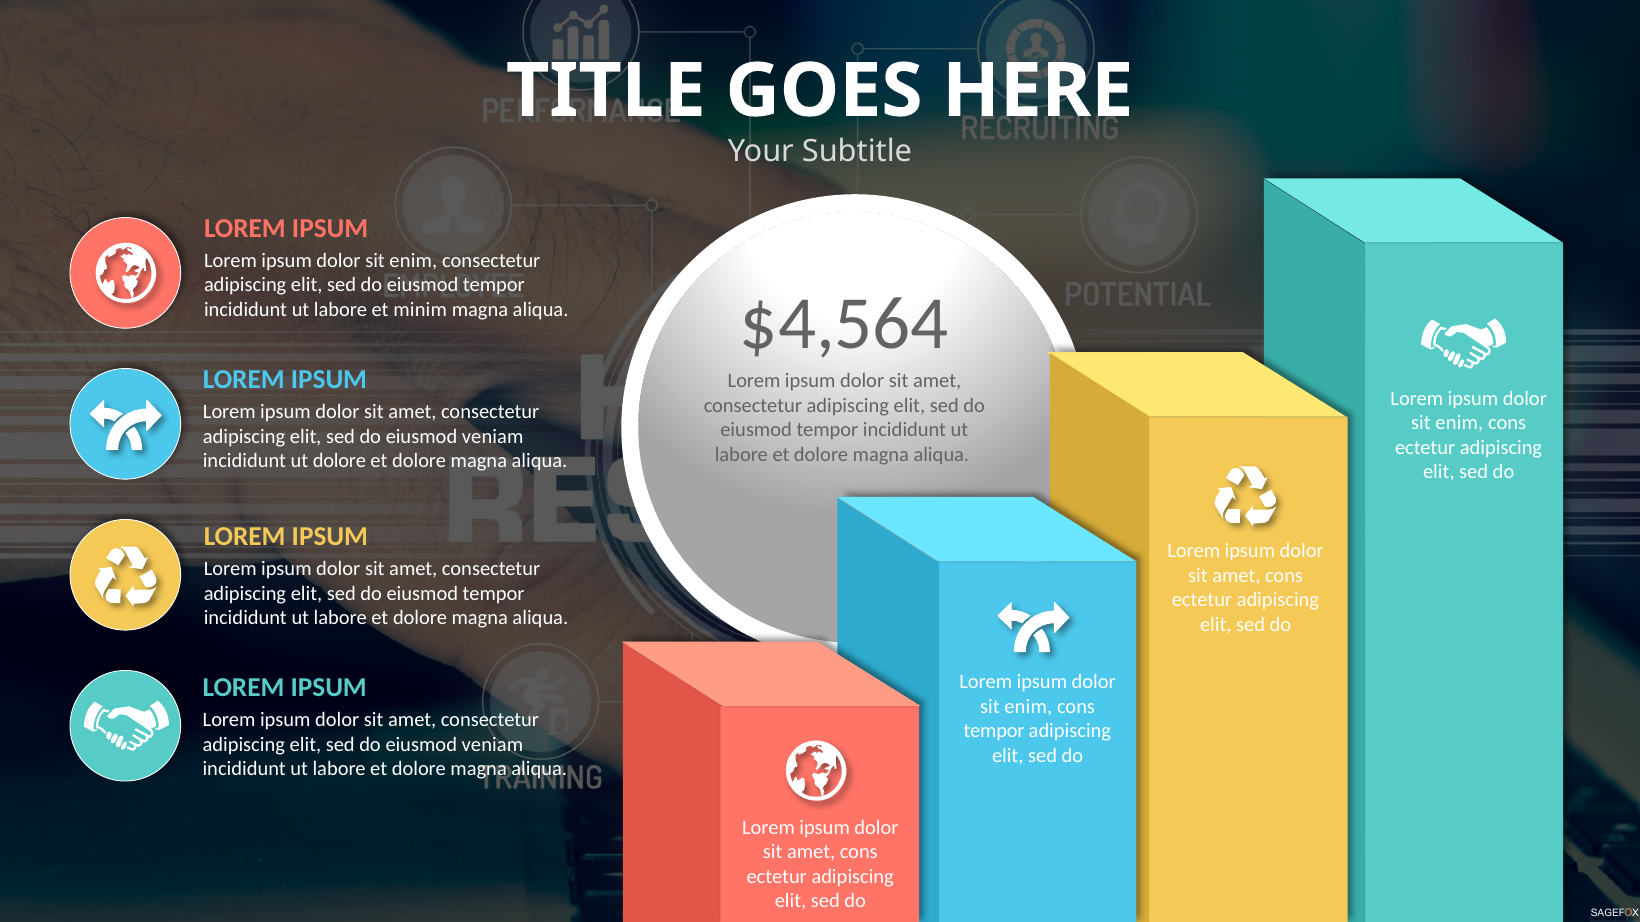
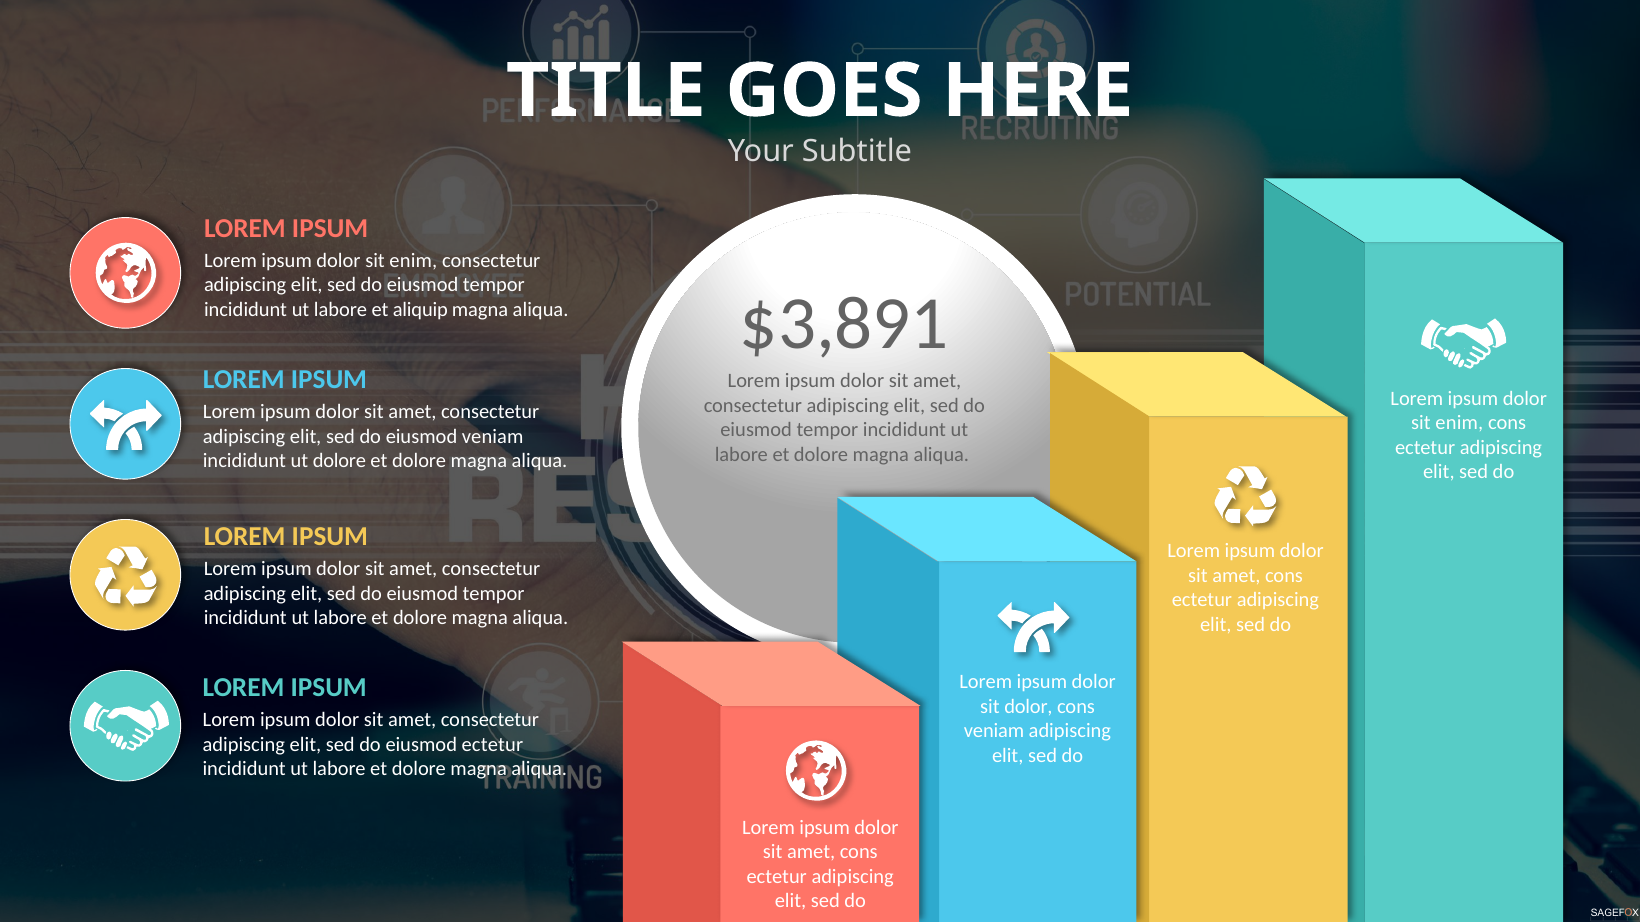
minim: minim -> aliquip (420, 310)
$4,564: $4,564 -> $3,891 (844, 324)
enim: enim -> dolor (1028, 707)
tempor: tempor -> veniam (994, 731)
veniam: veniam -> ectetur (492, 745)
